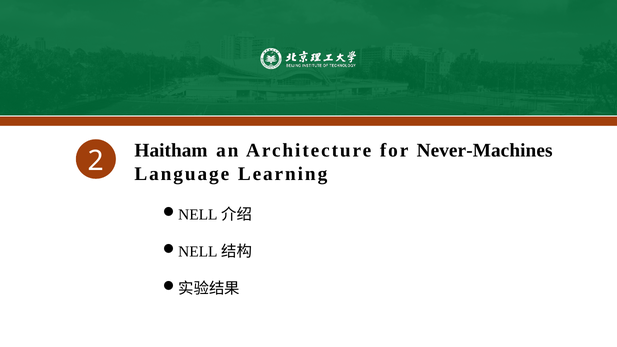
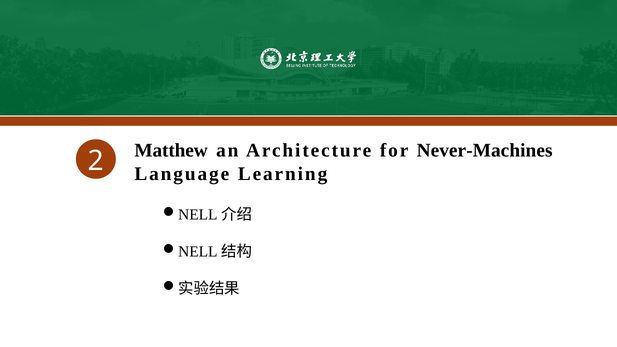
Haitham: Haitham -> Matthew (171, 151)
